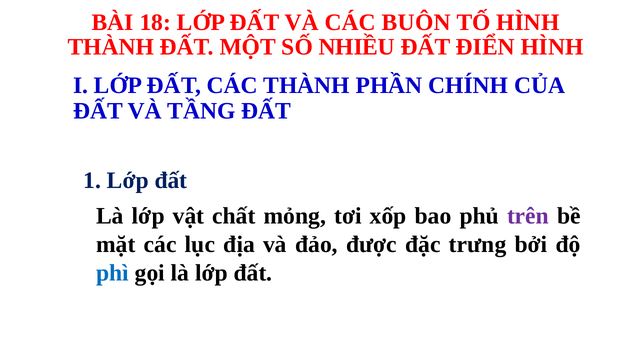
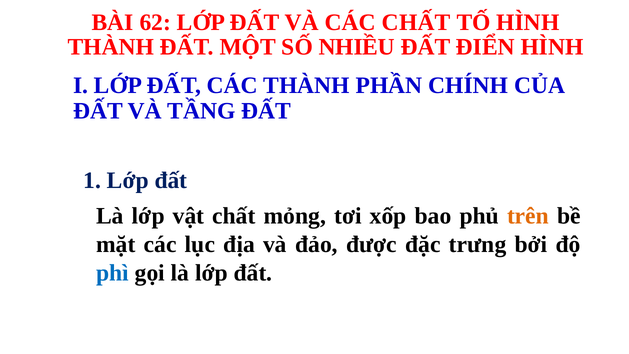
18: 18 -> 62 (155, 22)
CÁC BUÔN: BUÔN -> CHẤT (416, 22)
trên colour: purple -> orange (528, 216)
